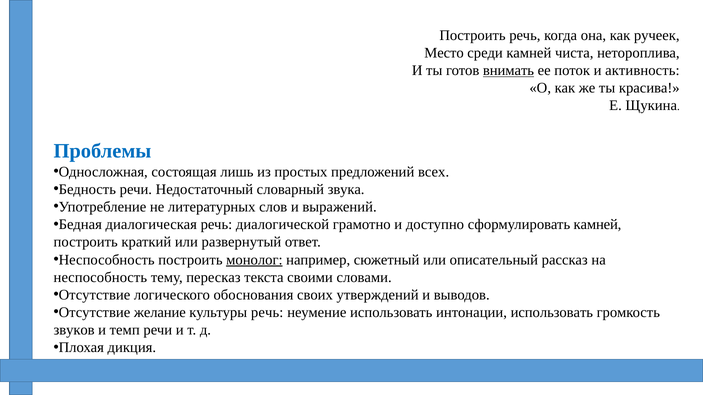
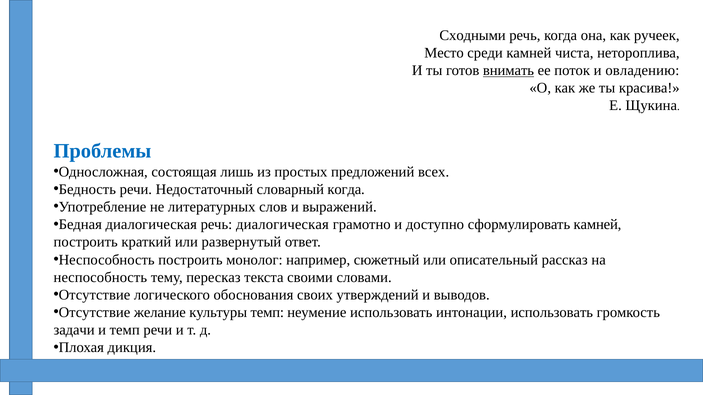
Построить: Построить -> Сходными (473, 35)
активность: активность -> овладению (642, 71)
словарный звука: звука -> когда (346, 190)
речь диалогической: диалогической -> диалогическая (282, 225)
монолог underline: present -> none (254, 260)
культуры речь: речь -> темп (267, 313)
звуков: звуков -> задачи (74, 330)
